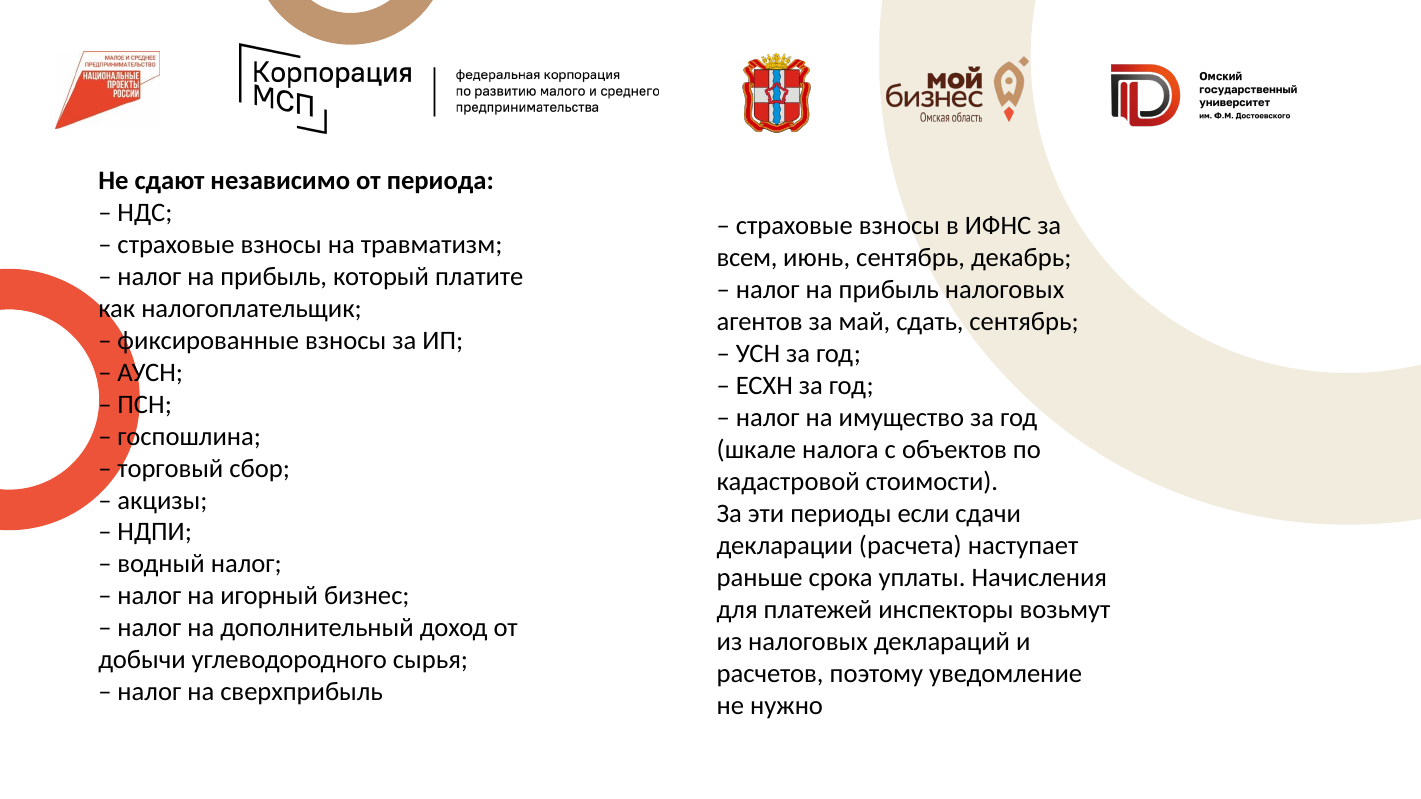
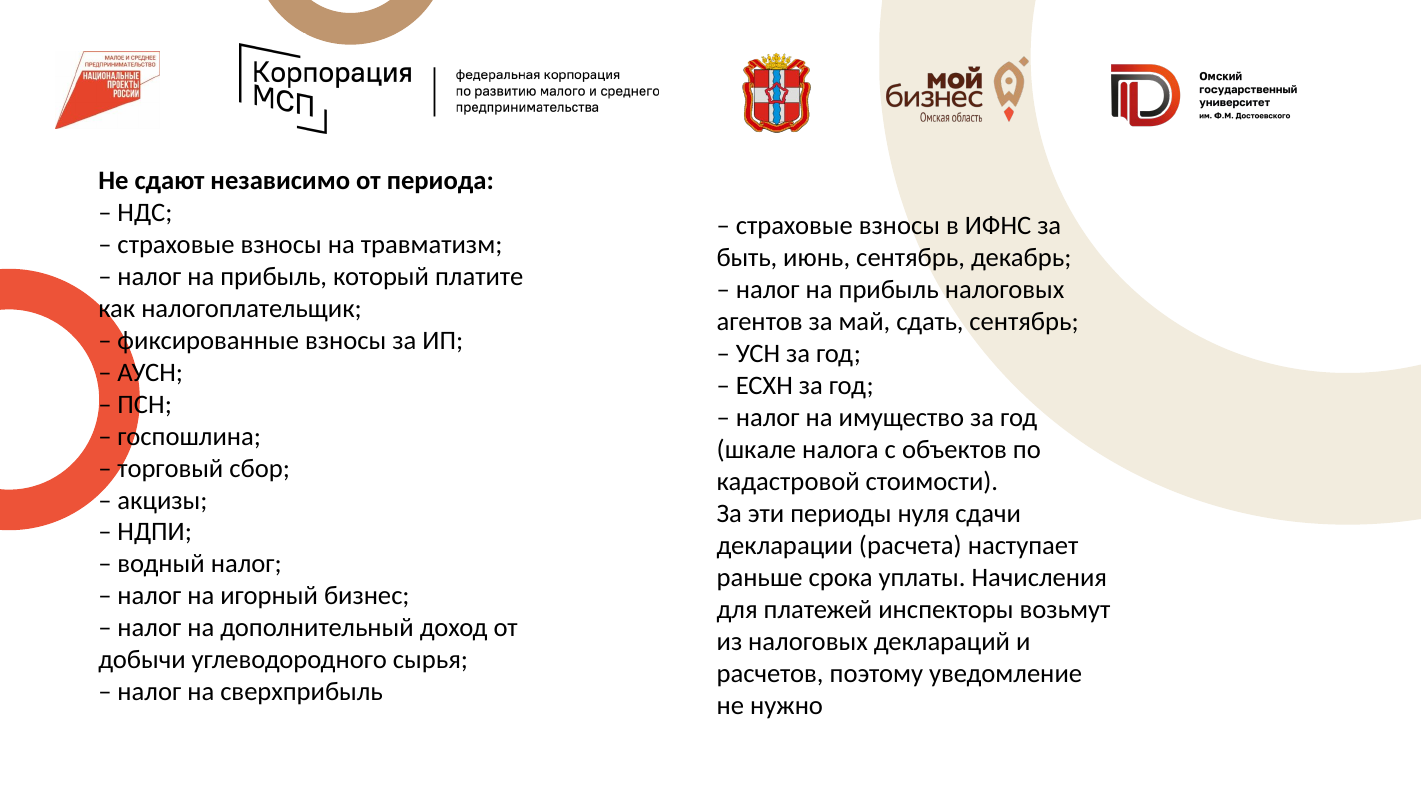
всем: всем -> быть (747, 258)
если: если -> нуля (924, 514)
